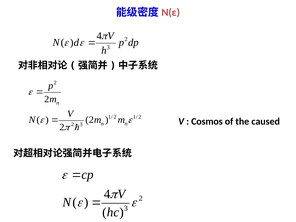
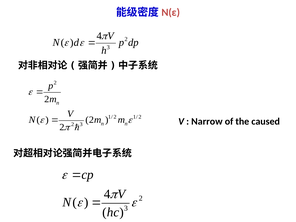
Cosmos: Cosmos -> Narrow (207, 121)
